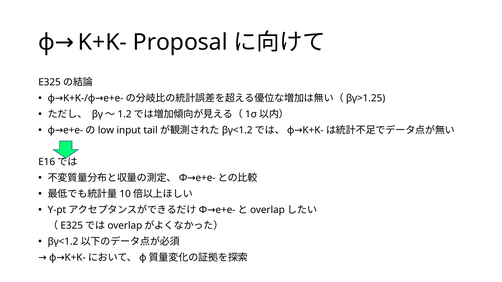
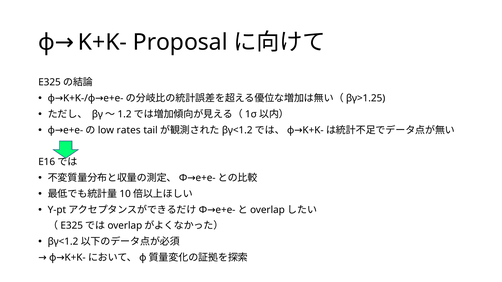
input: input -> rates (129, 130)
